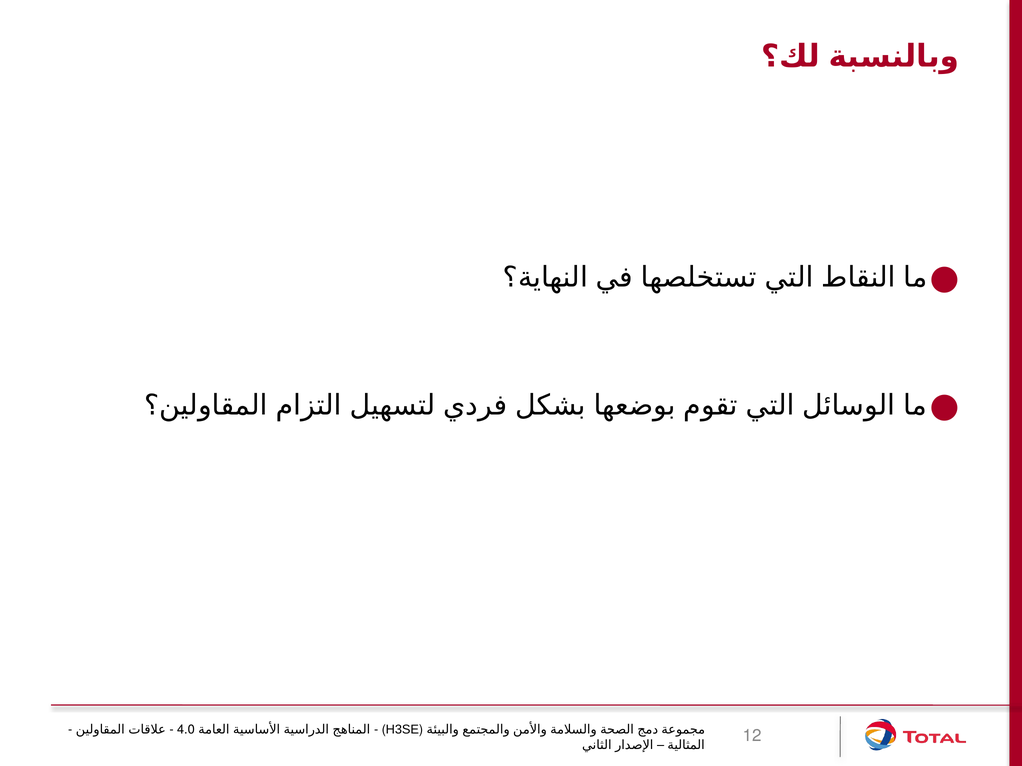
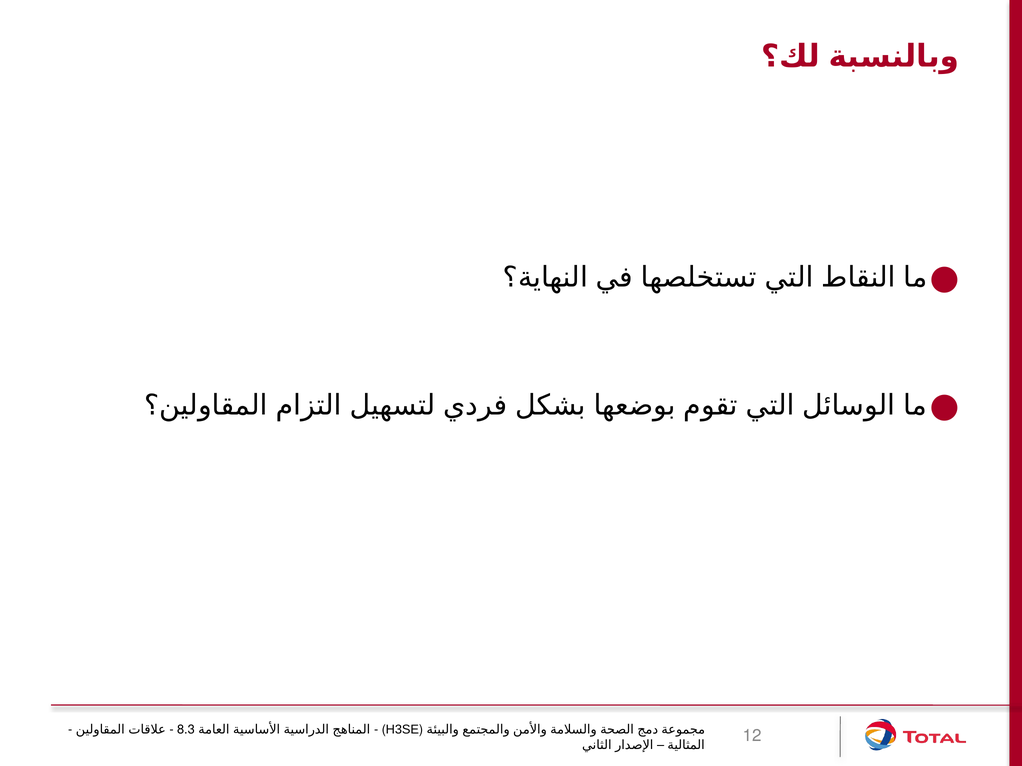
4.0: 4.0 -> 8.3 (186, 730)
